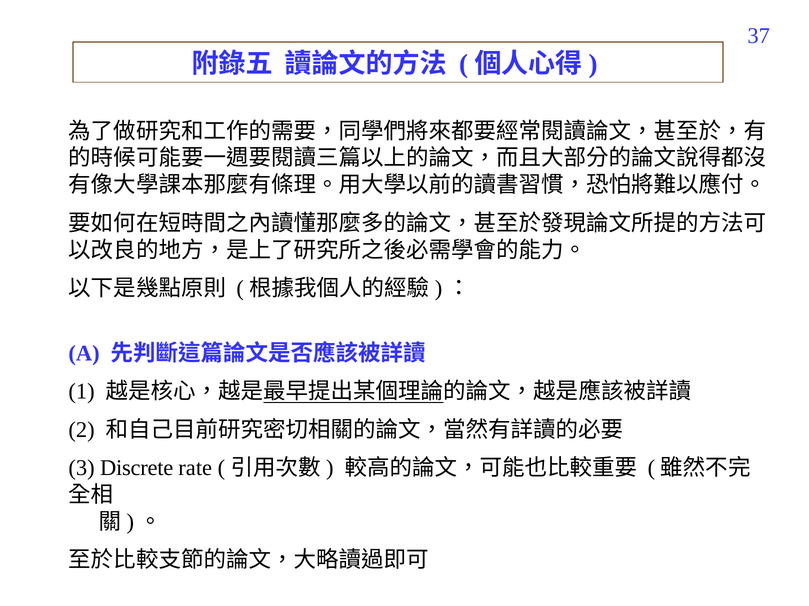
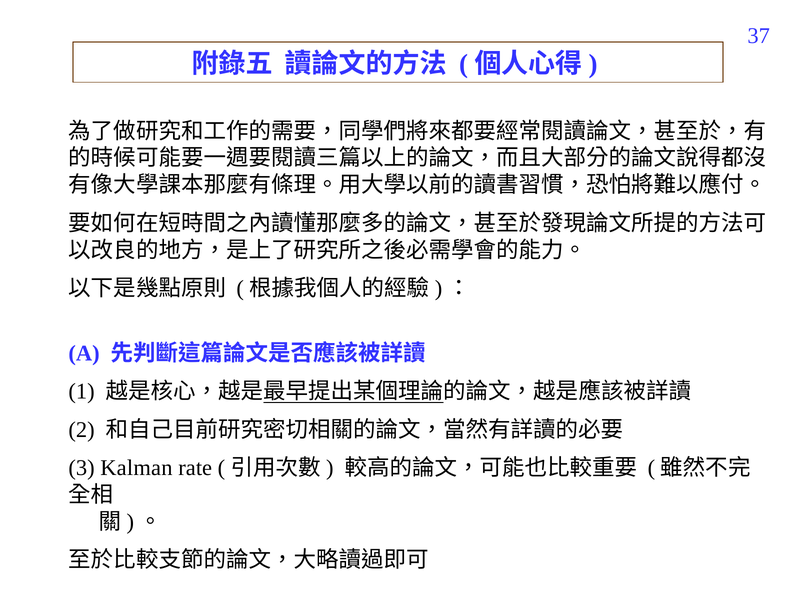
Discrete: Discrete -> Kalman (136, 468)
